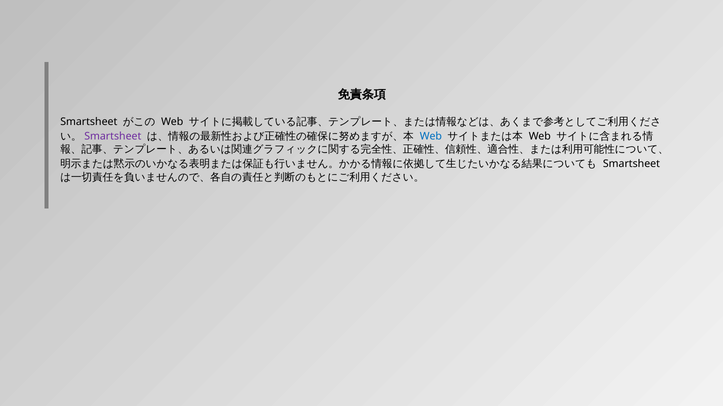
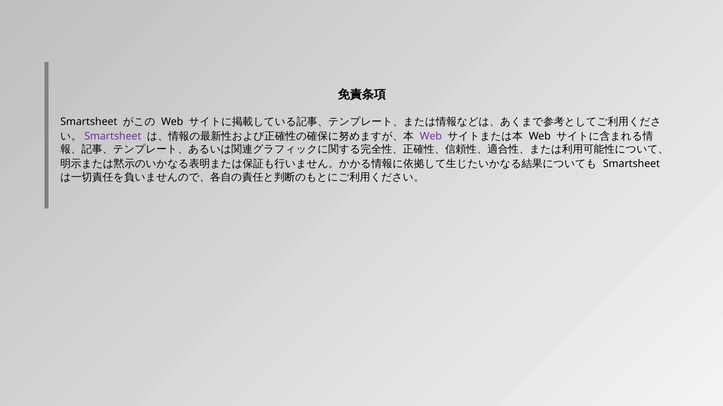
Web colour: blue -> purple (431, 136)
